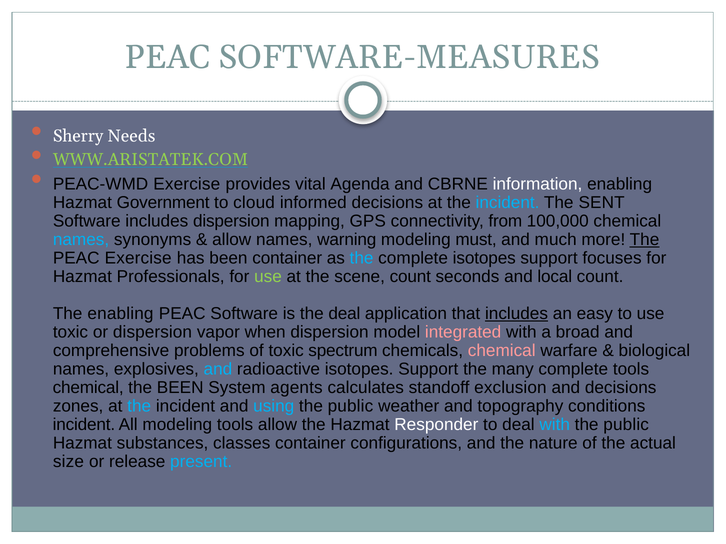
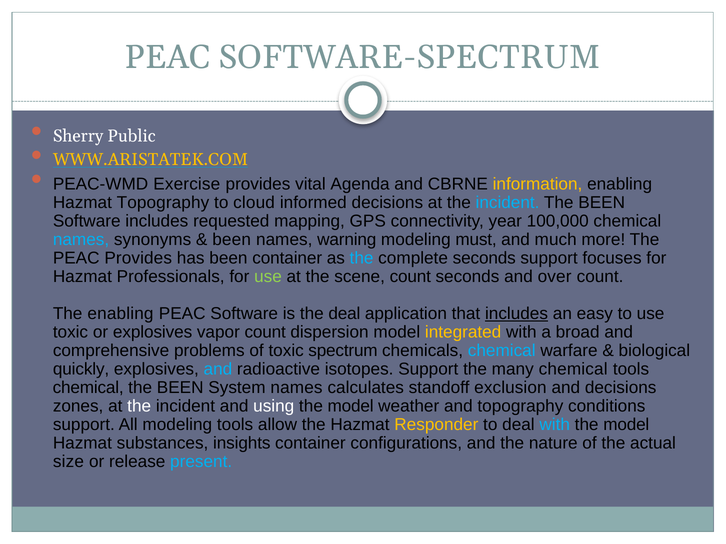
SOFTWARE-MEASURES: SOFTWARE-MEASURES -> SOFTWARE-SPECTRUM (409, 57)
Needs: Needs -> Public (131, 136)
WWW.ARISTATEK.COM colour: light green -> yellow (150, 160)
information colour: white -> yellow (537, 184)
Hazmat Government: Government -> Topography (163, 203)
SENT: SENT -> BEEN (602, 203)
includes dispersion: dispersion -> requested (231, 221)
from: from -> year (505, 221)
allow: allow -> been (232, 240)
The underline: present -> none (645, 240)
PEAC Exercise: Exercise -> Provides (138, 258)
complete isotopes: isotopes -> seconds (484, 258)
local: local -> over (555, 277)
or dispersion: dispersion -> explosives (153, 332)
vapor when: when -> count (265, 332)
integrated colour: pink -> yellow (463, 332)
chemical colour: pink -> light blue (502, 351)
names: names -> quickly (81, 370)
many complete: complete -> chemical (573, 370)
System agents: agents -> names (296, 388)
the colour: light blue -> white (139, 407)
using colour: light blue -> white (274, 407)
public: public -> model (351, 407)
incident: incident -> support (84, 425)
Responder colour: white -> yellow (436, 425)
public: public -> model (626, 425)
classes: classes -> insights (242, 444)
